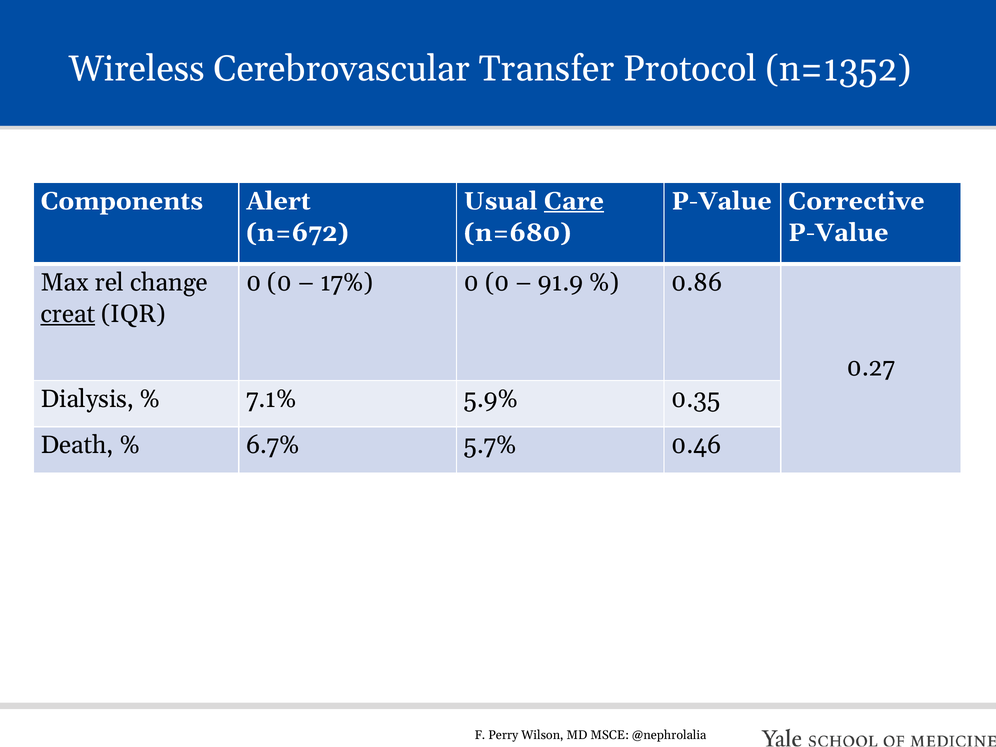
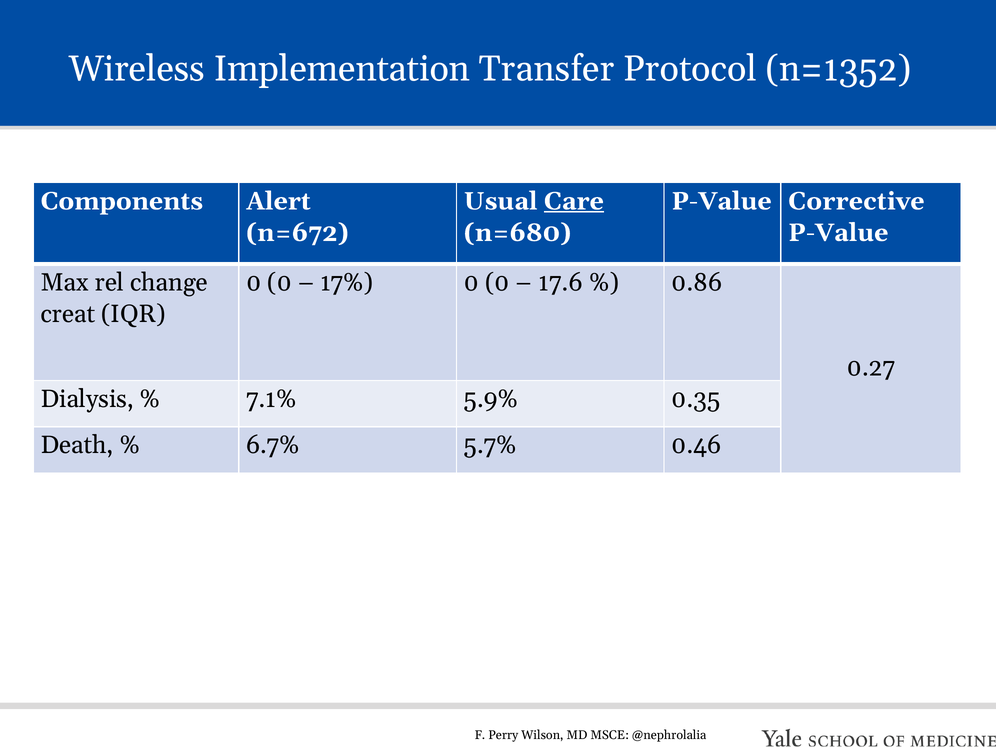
Cerebrovascular: Cerebrovascular -> Implementation (342, 69)
91.9: 91.9 -> 17.6 (560, 283)
creat underline: present -> none (68, 314)
